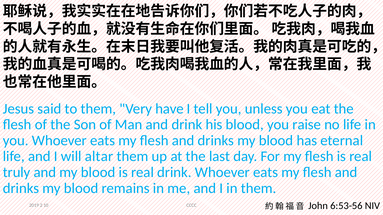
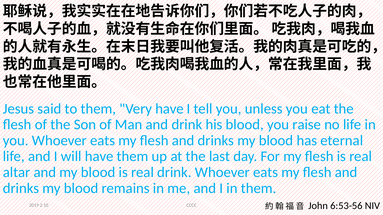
will altar: altar -> have (99, 157)
truly: truly -> altar (17, 173)
